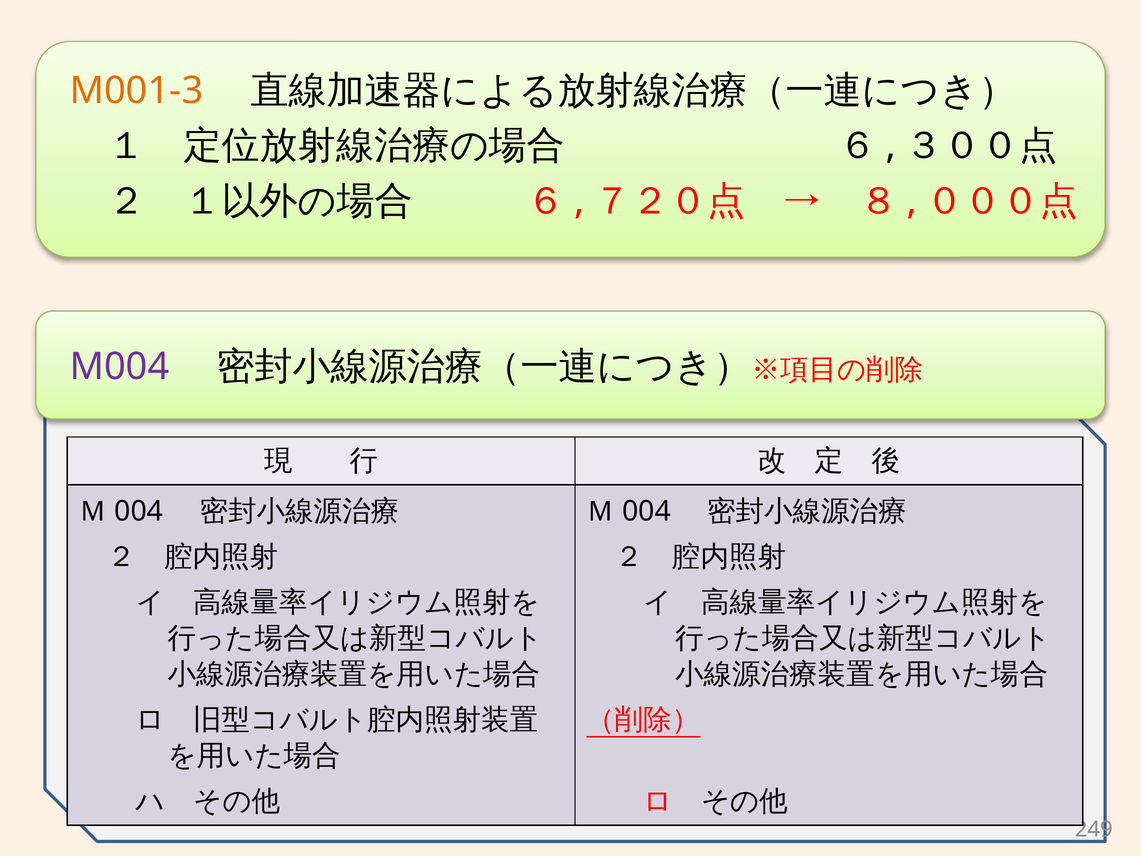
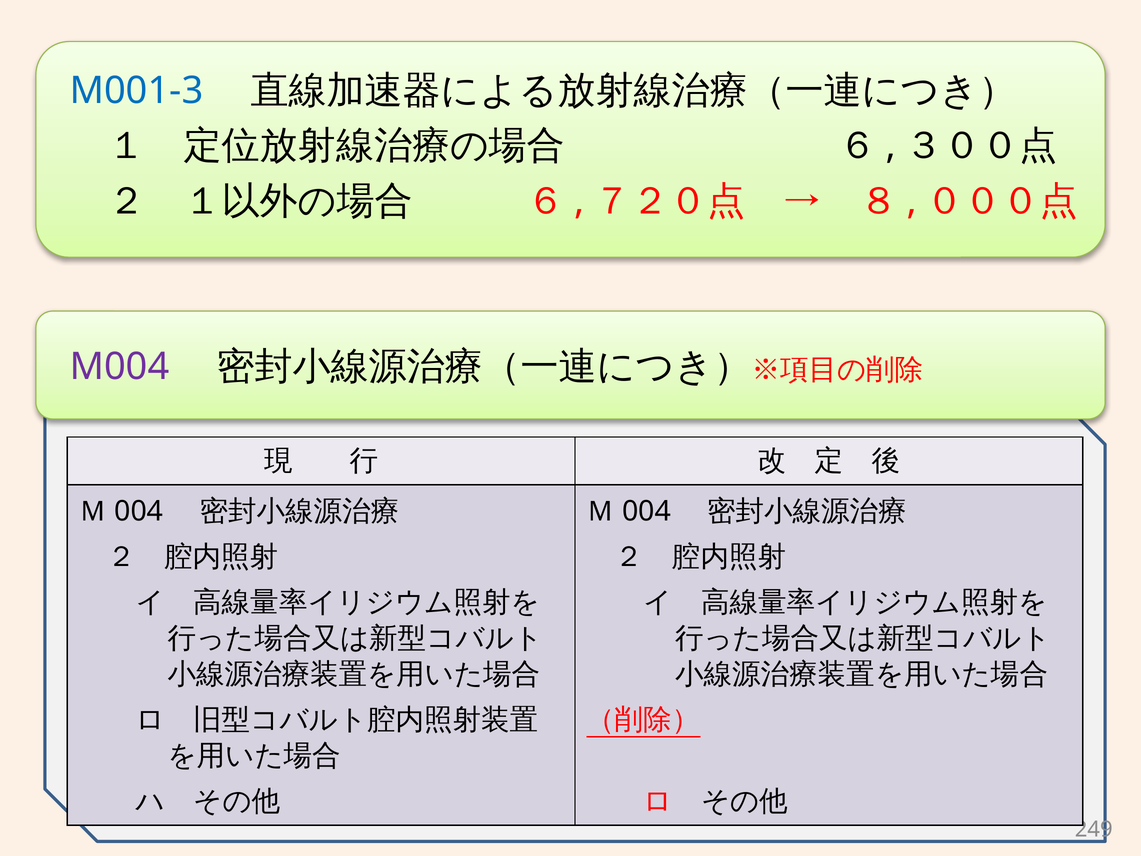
M001-3 colour: orange -> blue (137, 91)
